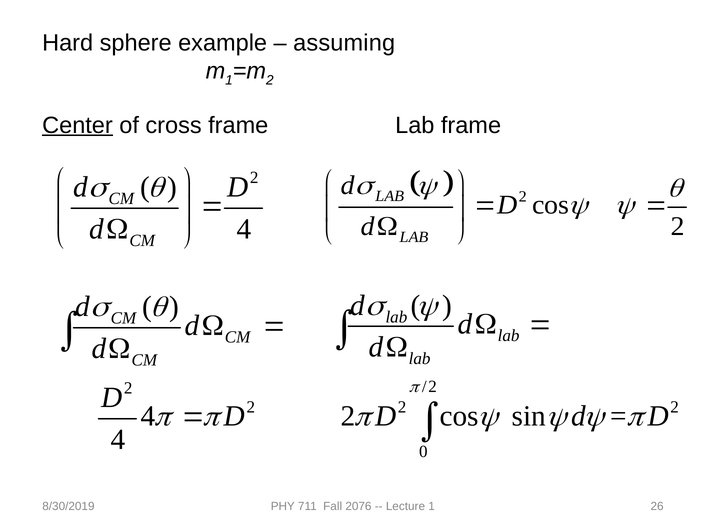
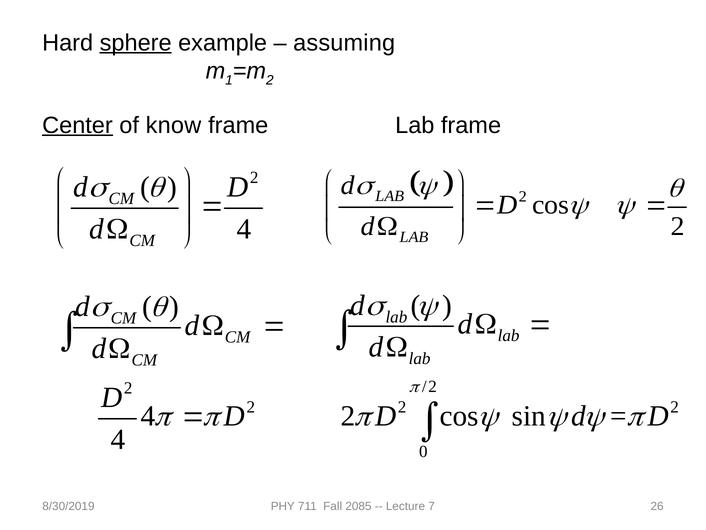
sphere underline: none -> present (136, 43)
cross: cross -> know (173, 125)
2076: 2076 -> 2085 (358, 506)
Lecture 1: 1 -> 7 (432, 506)
